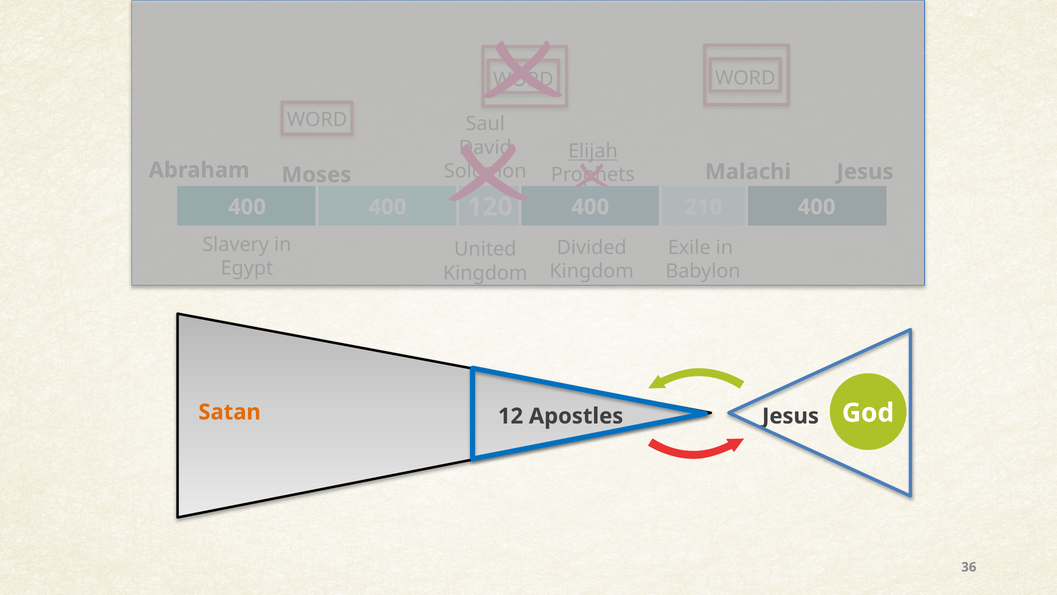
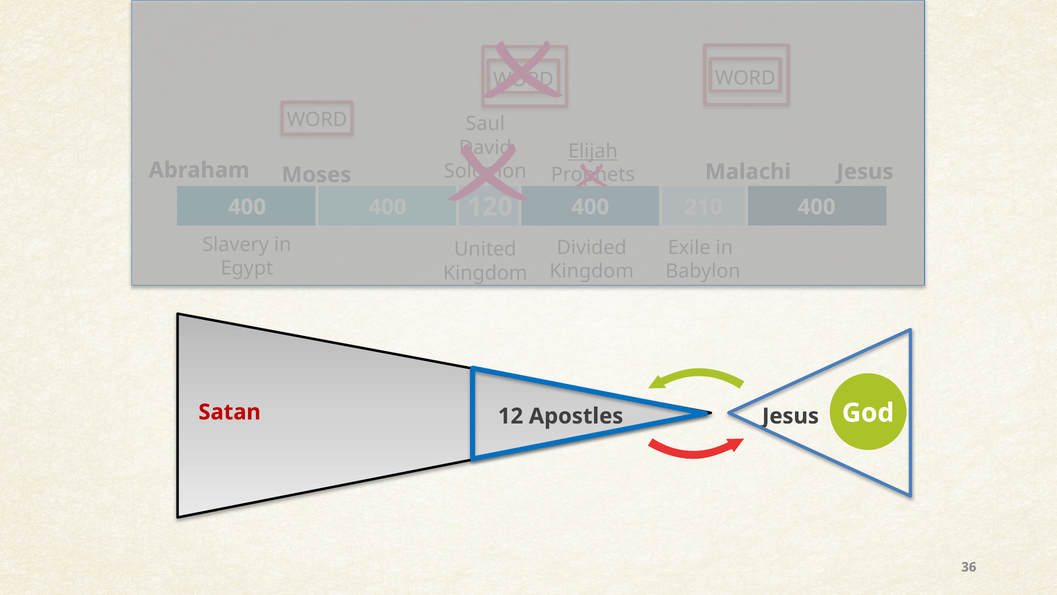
Satan colour: orange -> red (230, 412)
